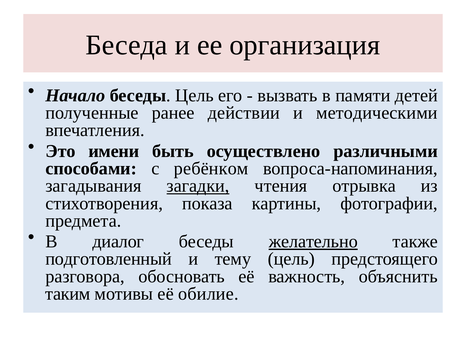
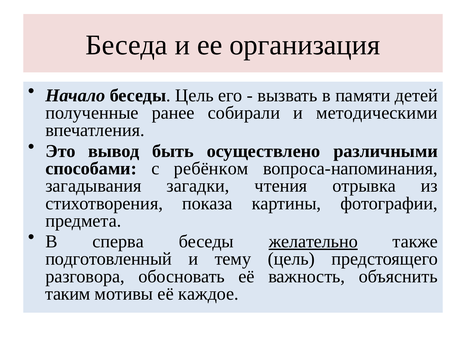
действии: действии -> собирали (244, 113)
имени: имени -> вывод (114, 151)
загадки underline: present -> none (198, 186)
диалог: диалог -> сперва (118, 241)
обилие: обилие -> каждое (208, 293)
